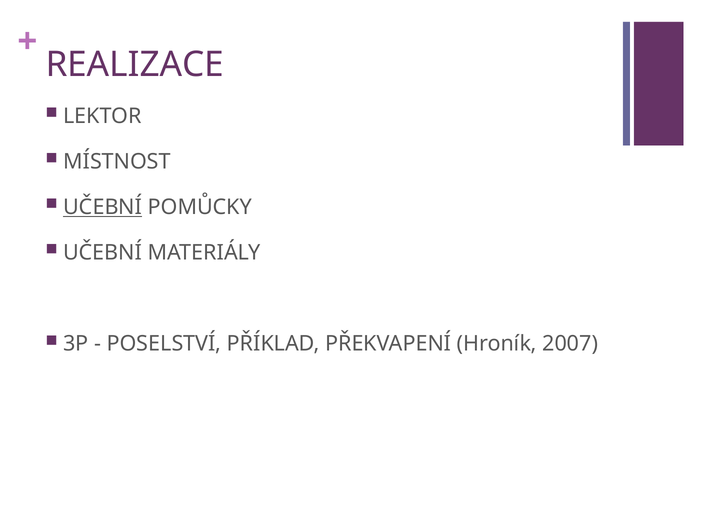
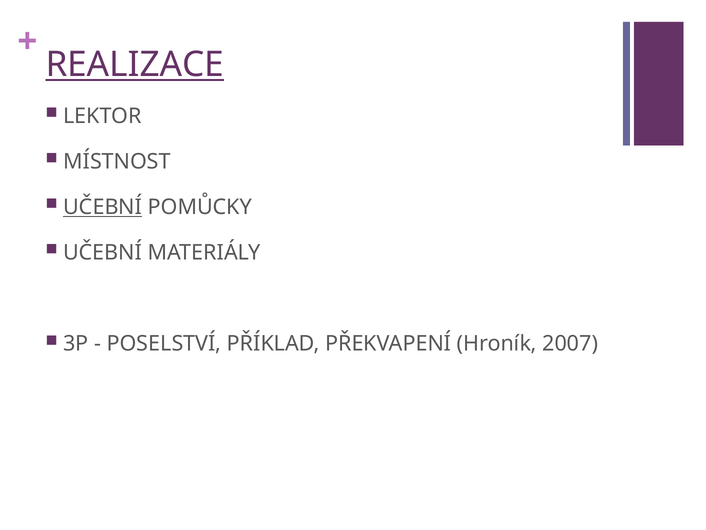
REALIZACE underline: none -> present (135, 65)
